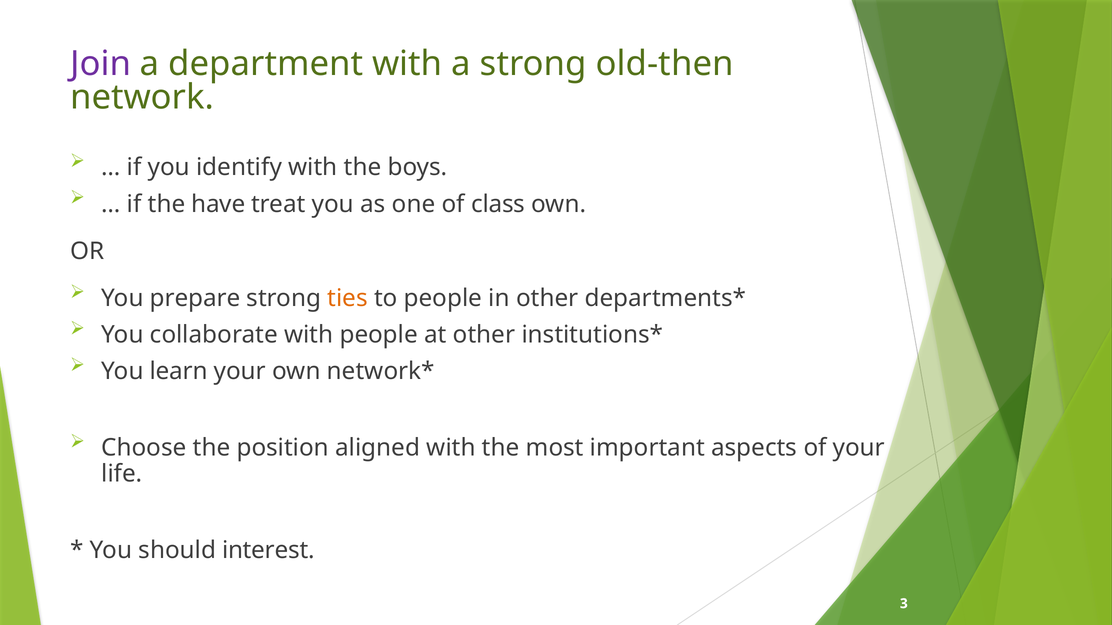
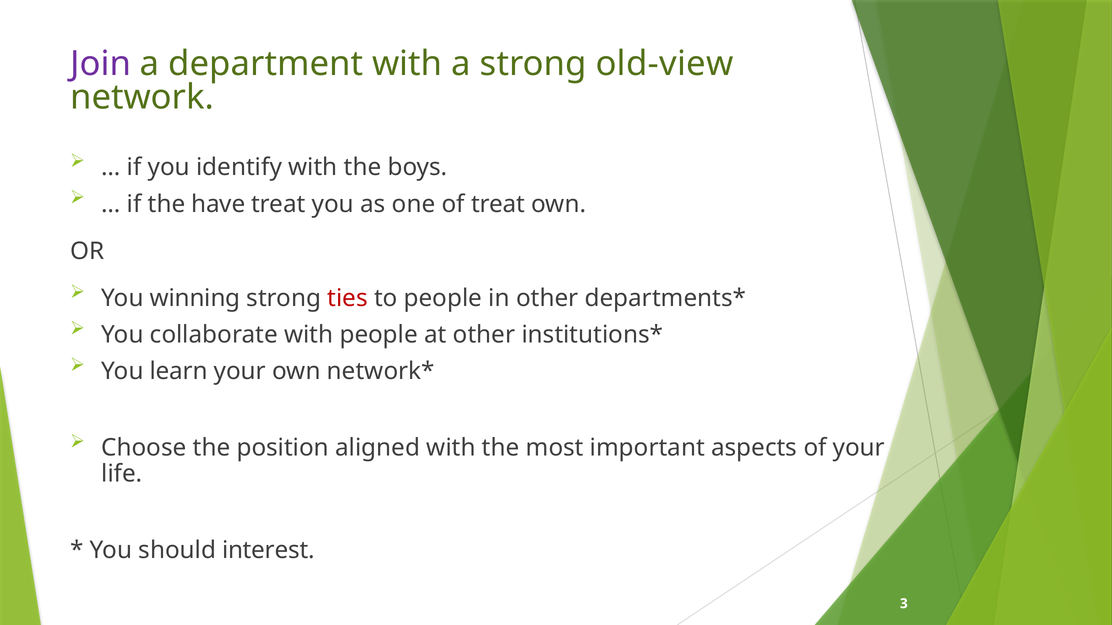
old-then: old-then -> old-view (665, 64)
of class: class -> treat (498, 204)
prepare: prepare -> winning (195, 298)
ties colour: orange -> red (348, 298)
